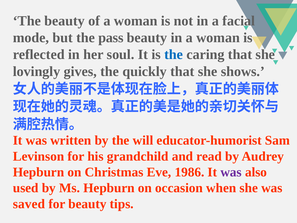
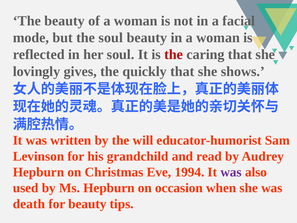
the pass: pass -> soul (111, 38)
the colour: blue -> red (174, 54)
1986: 1986 -> 1994 (189, 172)
saved: saved -> death (29, 204)
